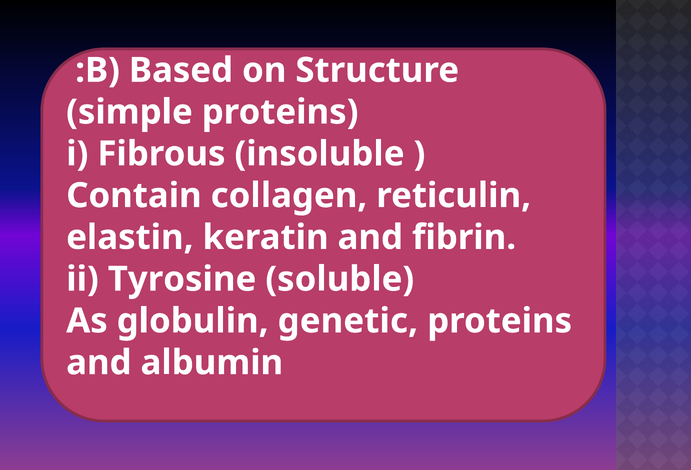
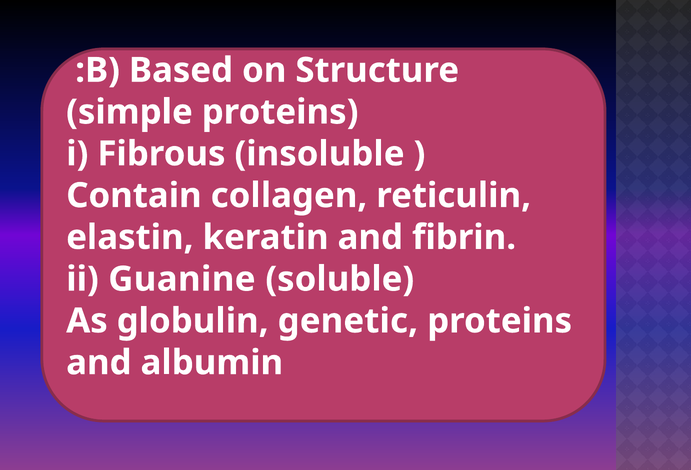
Tyrosine: Tyrosine -> Guanine (182, 279)
